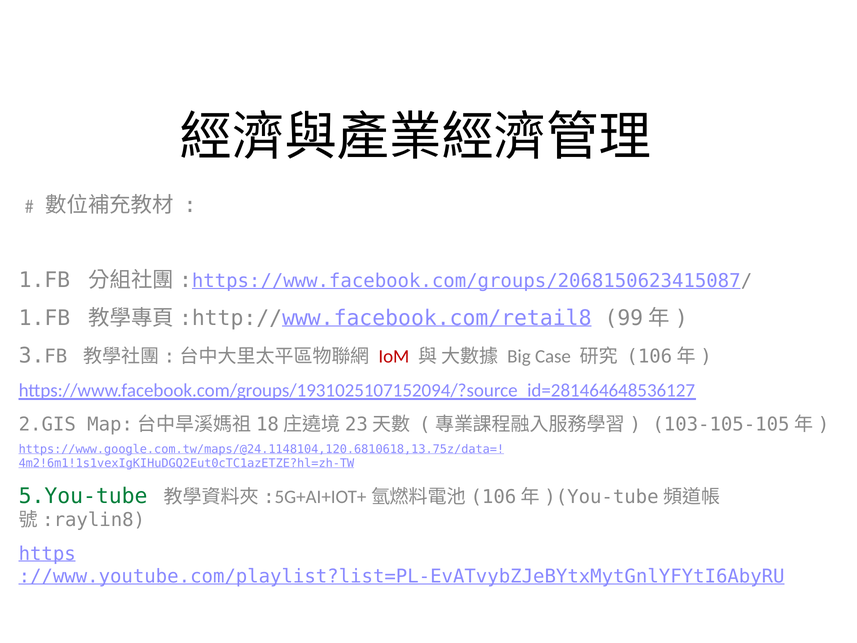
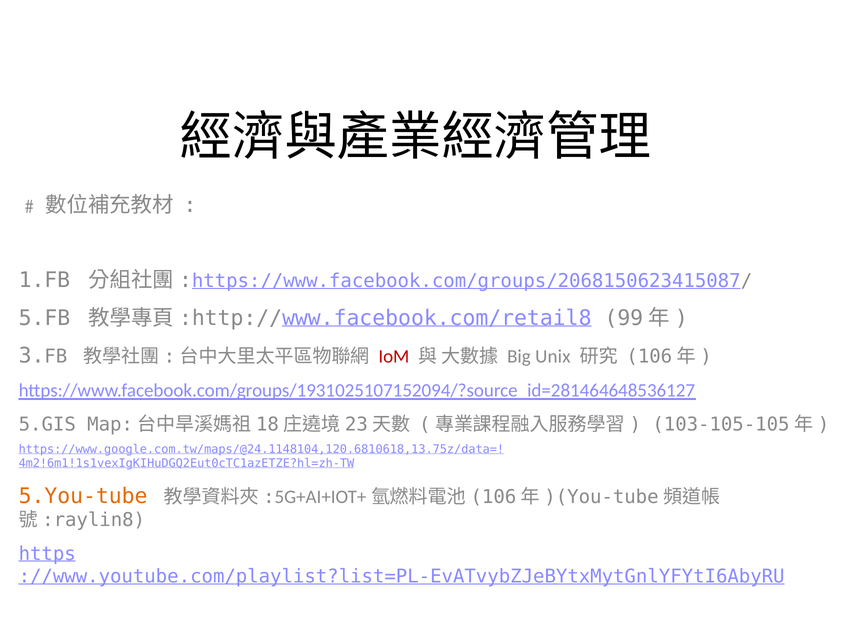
1.FB: 1.FB -> 5.FB (44, 318)
Case: Case -> Unix (553, 356)
2.GIS: 2.GIS -> 5.GIS (47, 424)
5.You-tube colour: green -> orange (83, 496)
